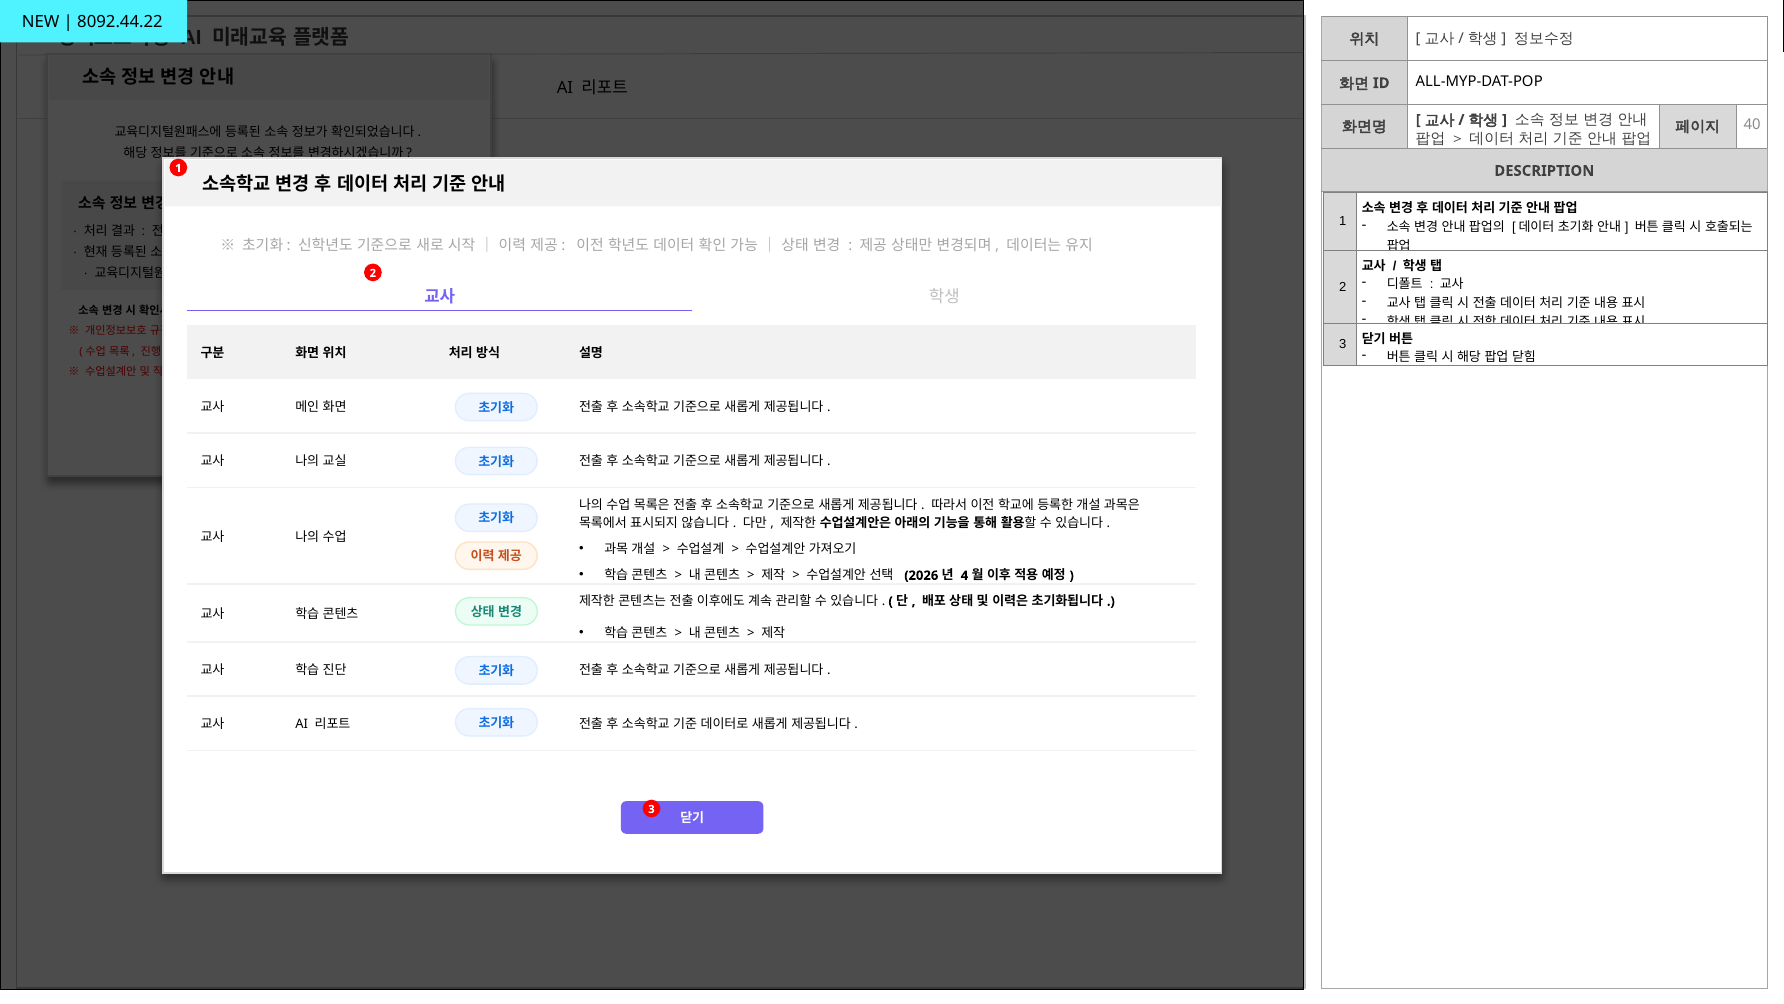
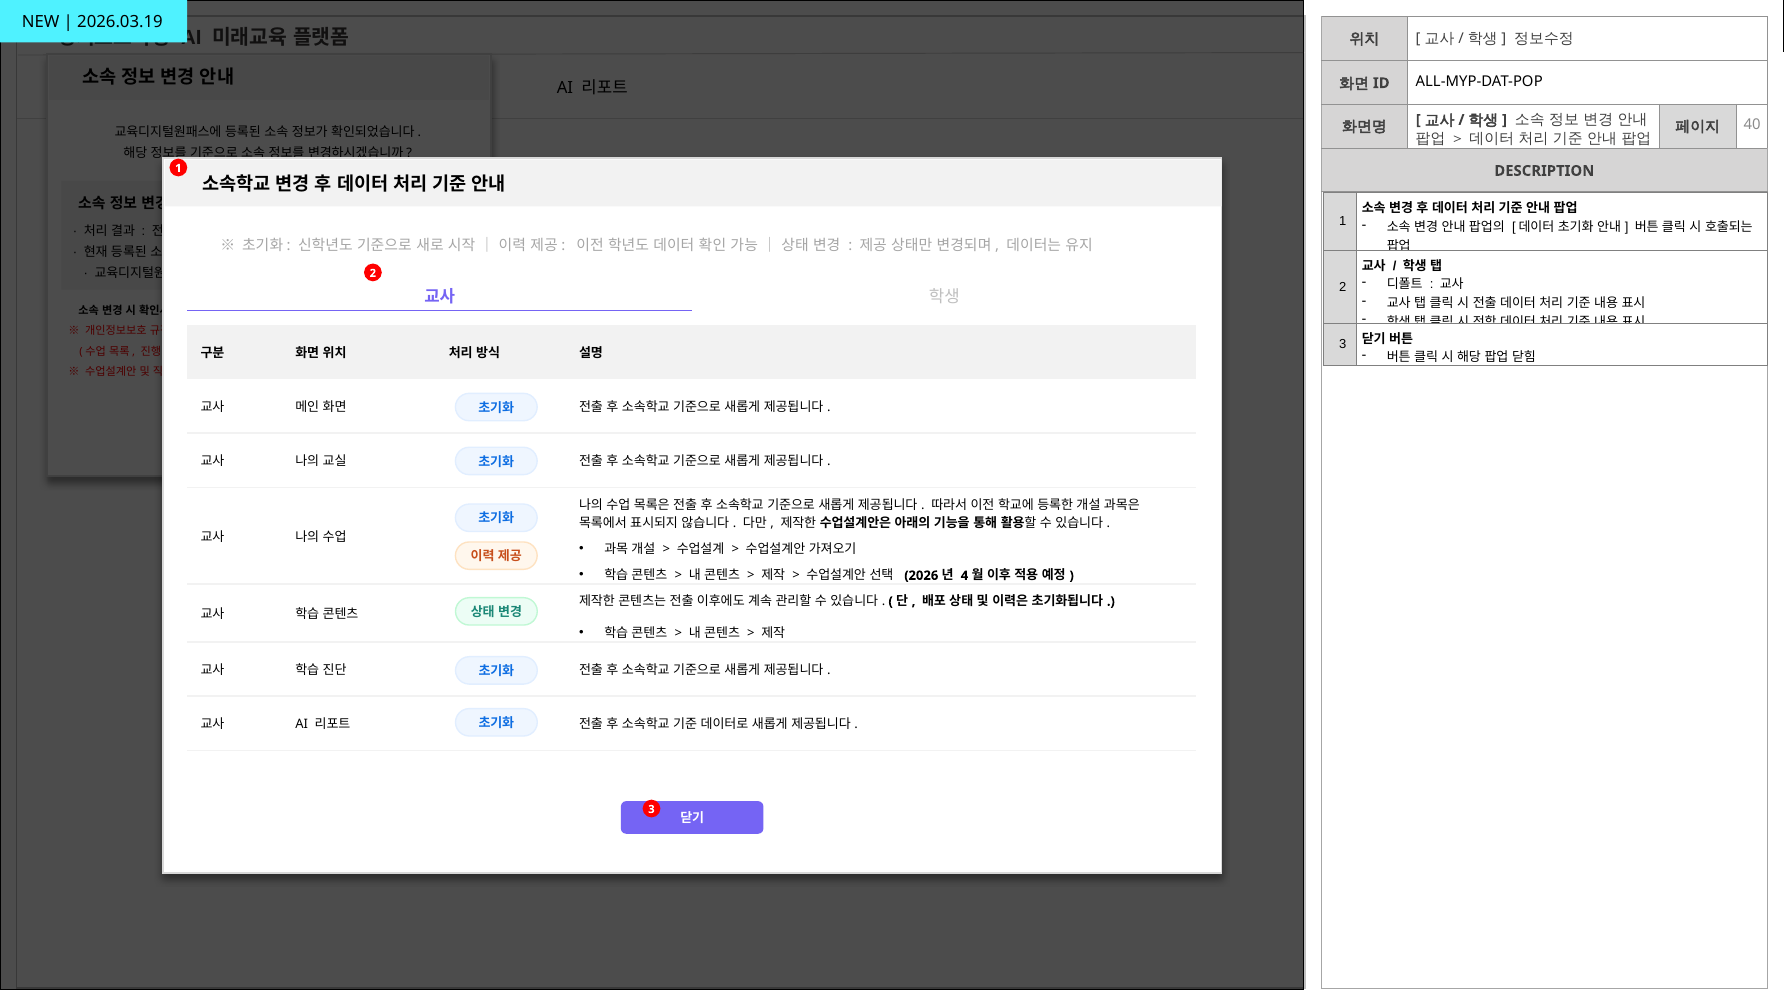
8092.44.22: 8092.44.22 -> 2026.03.19 (120, 22)
